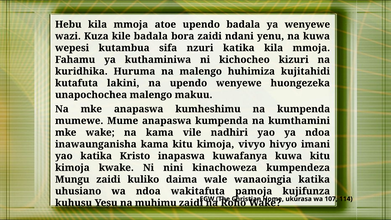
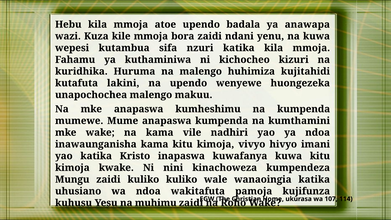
ya wenyewe: wenyewe -> anawapa (307, 24)
kile badala: badala -> mmoja (151, 36)
kuliko daima: daima -> kuliko (182, 179)
